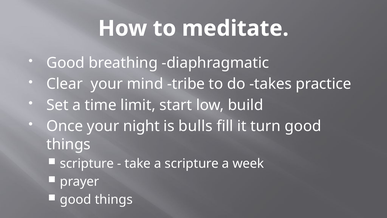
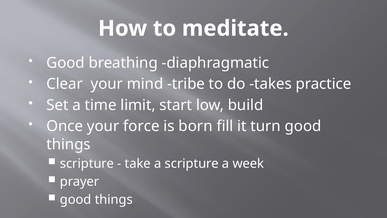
night: night -> force (141, 126)
bulls: bulls -> born (195, 126)
